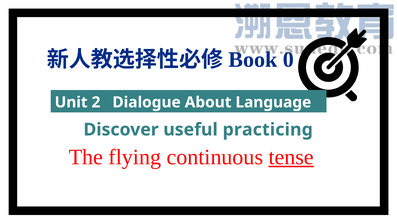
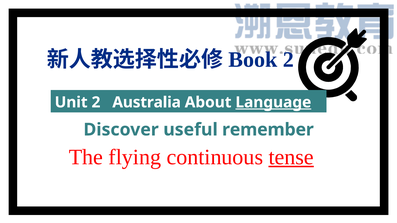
0: 0 -> 2 (288, 60)
Dialogue: Dialogue -> Australia (147, 102)
Language underline: none -> present (273, 102)
practicing: practicing -> remember (268, 130)
